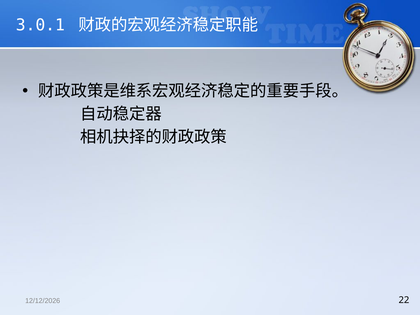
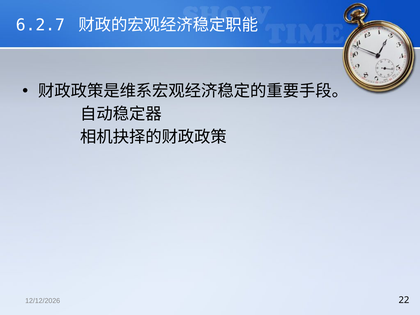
3.0.1: 3.0.1 -> 6.2.7 (40, 25)
